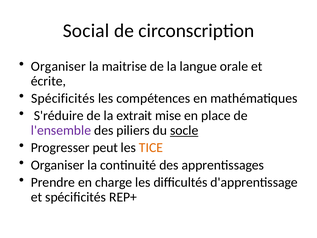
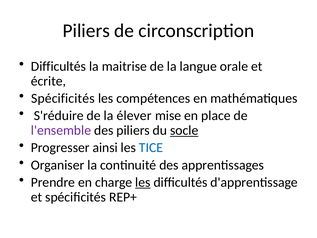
Social: Social -> Piliers (86, 31)
Organiser: Organiser -> Difficultés (58, 66)
extrait: extrait -> élever (134, 116)
peut: peut -> ainsi (105, 148)
TICE colour: orange -> blue (151, 148)
les underline: none -> present (143, 182)
